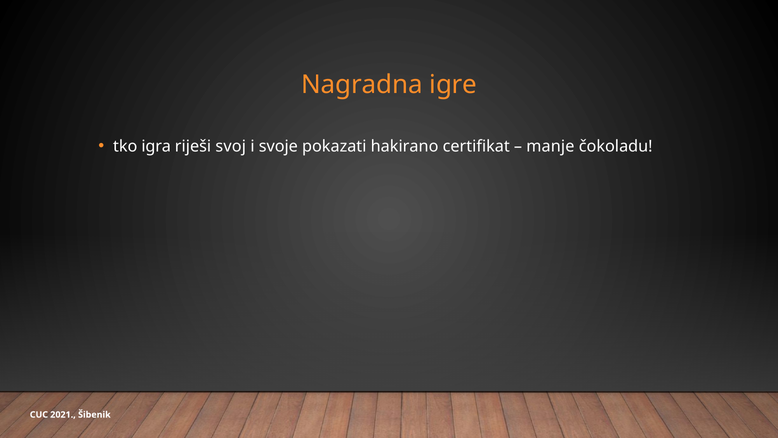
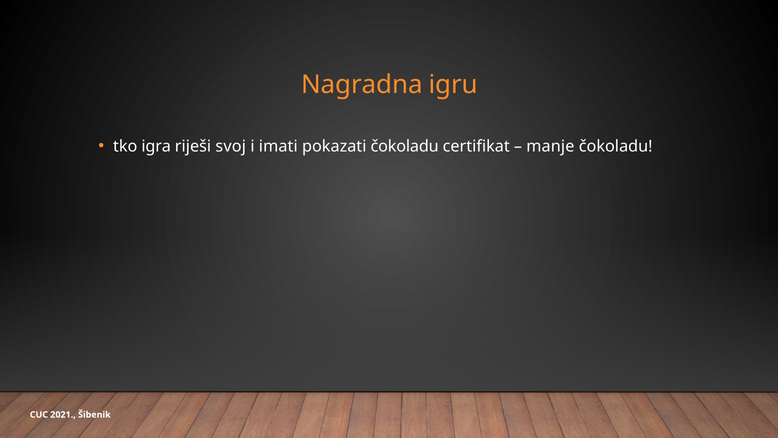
igre: igre -> igru (453, 85)
svoje: svoje -> imati (278, 146)
pokazati hakirano: hakirano -> čokoladu (405, 146)
